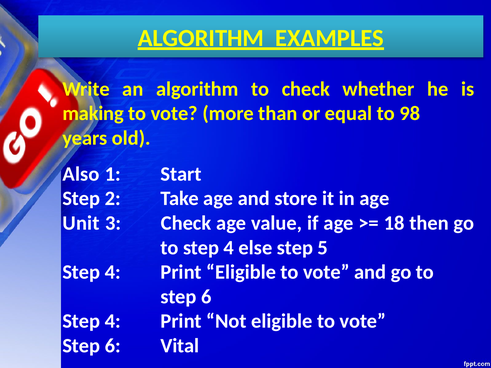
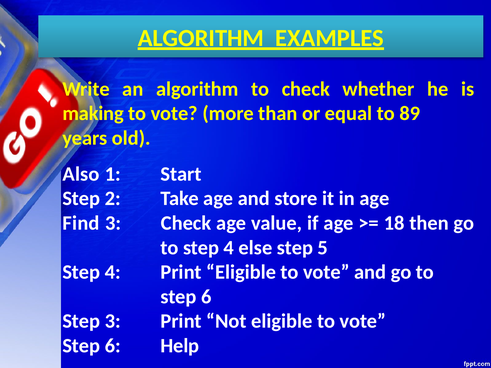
98: 98 -> 89 (410, 114)
Unit: Unit -> Find (81, 223)
4: 4 -> 3 (113, 321)
Vital: Vital -> Help (180, 346)
